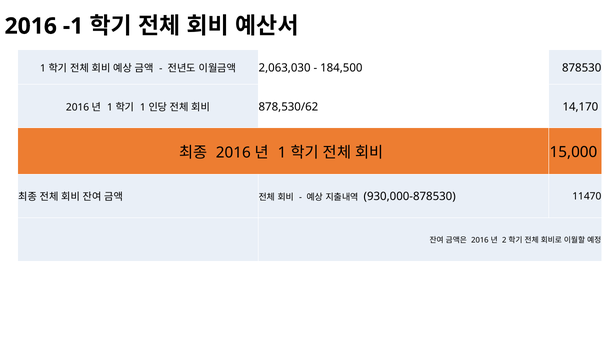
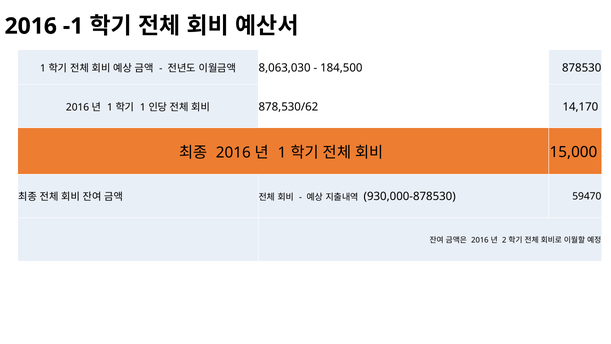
2,063,030: 2,063,030 -> 8,063,030 (285, 68)
11470: 11470 -> 59470 (587, 196)
